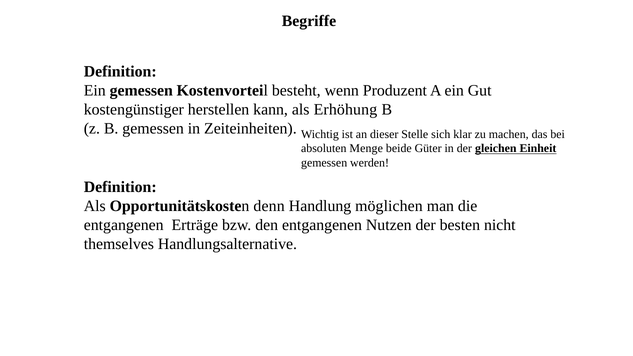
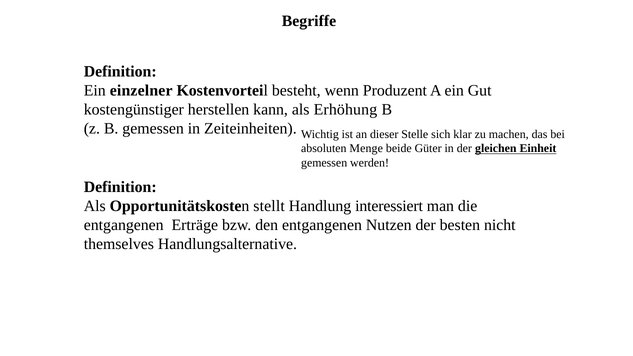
Ein gemessen: gemessen -> einzelner (141, 91)
denn: denn -> stellt (269, 206)
möglichen: möglichen -> interessiert (389, 206)
